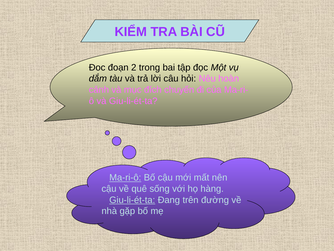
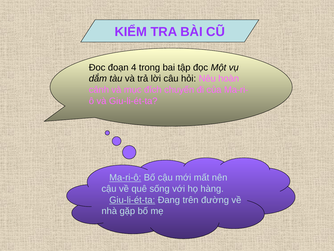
2: 2 -> 4 (134, 67)
